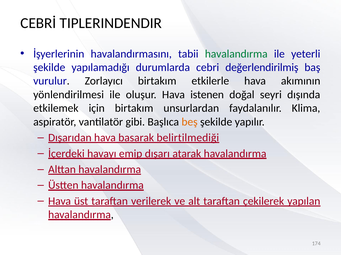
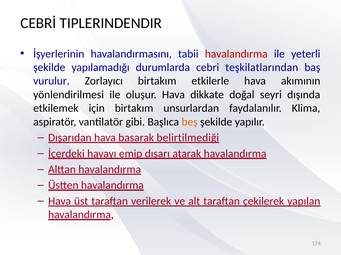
havalandırma colour: green -> red (236, 54)
değerlendirilmiş: değerlendirilmiş -> teşkilatlarından (262, 68)
istenen: istenen -> dikkate (207, 95)
